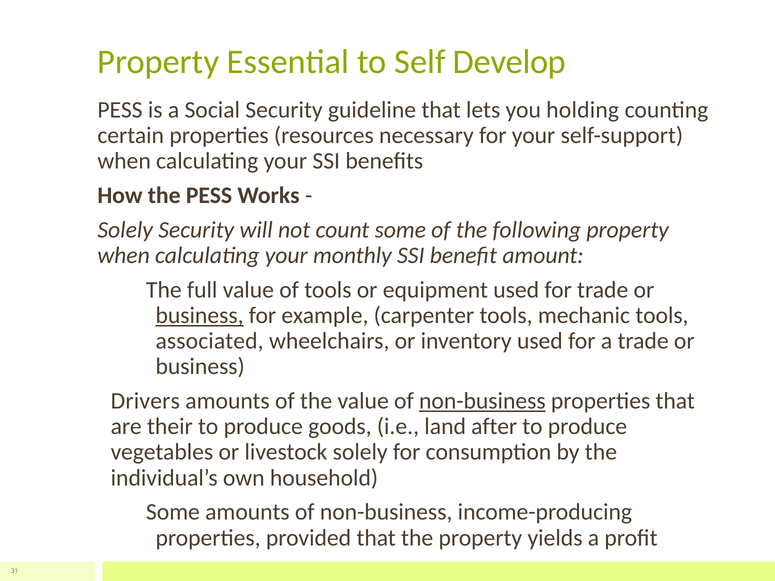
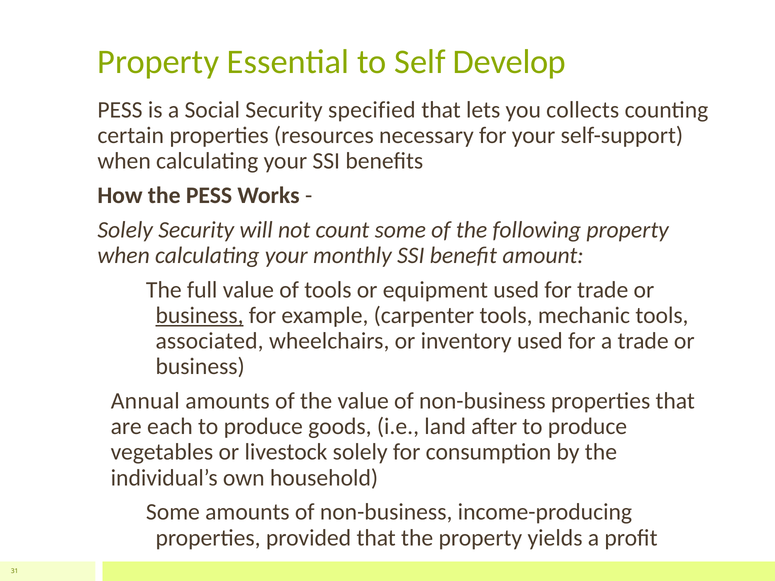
guideline: guideline -> specified (372, 110)
holding: holding -> collects (583, 110)
Drivers: Drivers -> Annual (145, 401)
non-business underline: present -> none (482, 401)
their: their -> each (170, 427)
